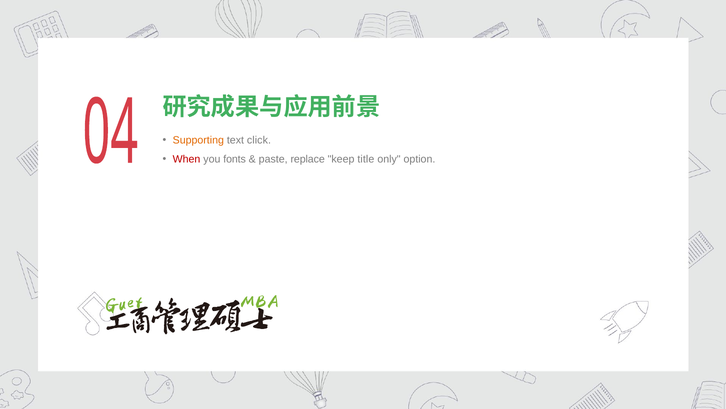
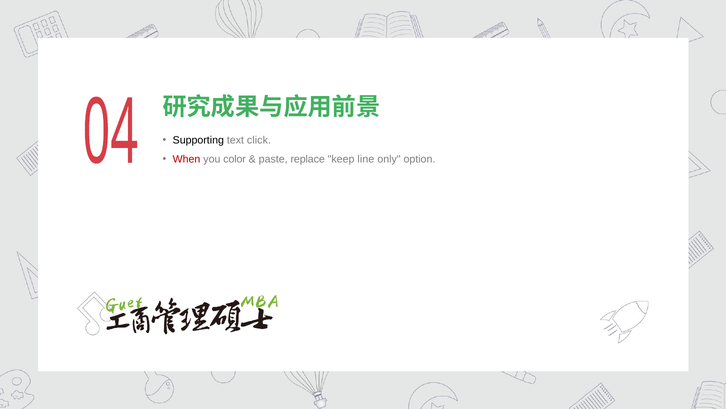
Supporting colour: orange -> black (198, 140)
fonts: fonts -> color (235, 159)
title: title -> line (366, 159)
